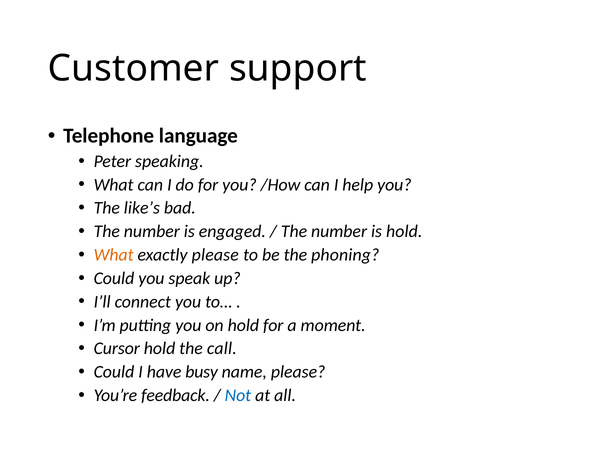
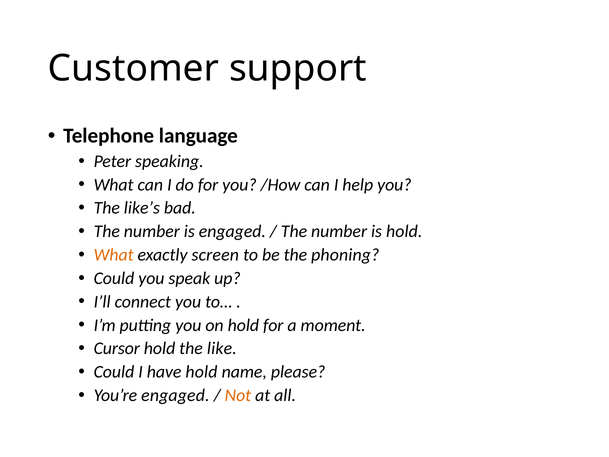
exactly please: please -> screen (215, 255)
call: call -> like (222, 348)
have busy: busy -> hold (201, 372)
You’re feedback: feedback -> engaged (175, 395)
Not colour: blue -> orange (238, 395)
